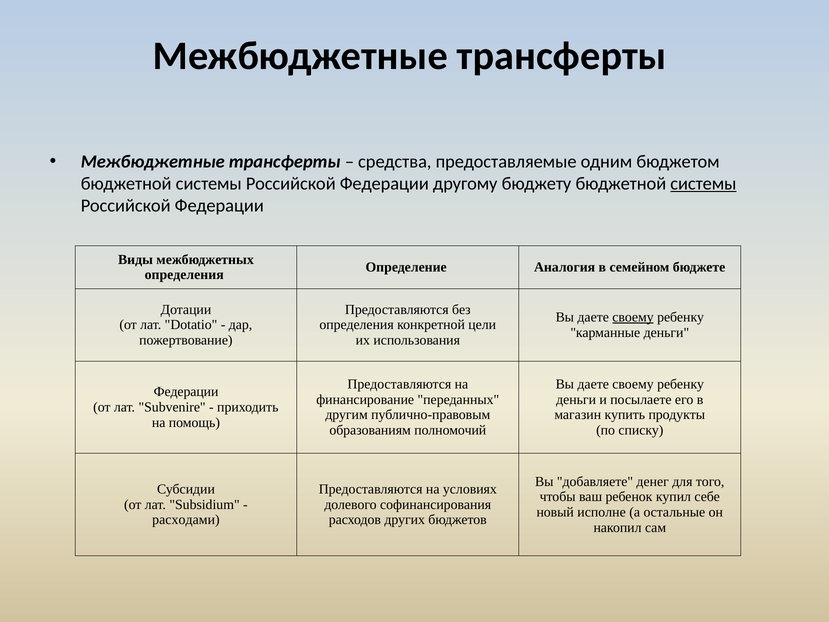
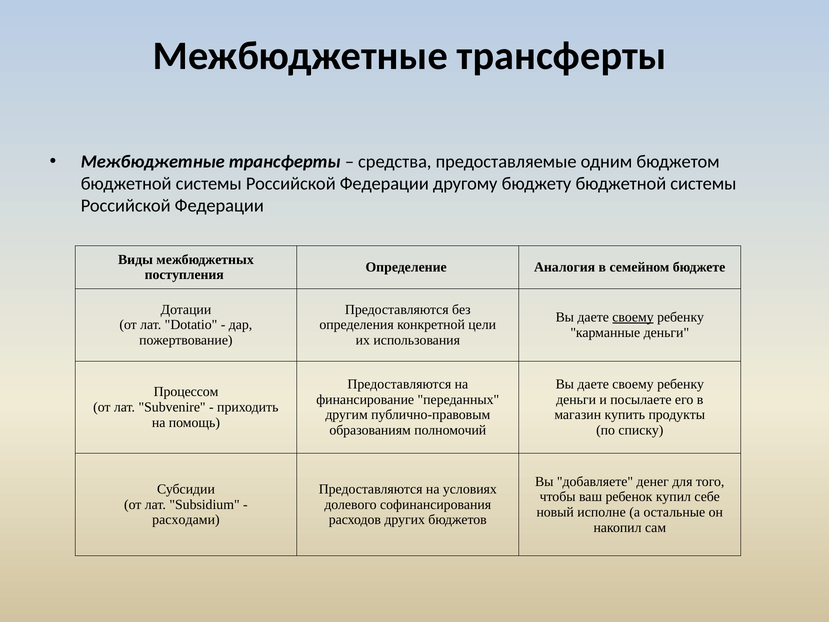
системы underline: present -> none (703, 184)
определения: определения -> поступления (184, 275)
Федерации: Федерации -> Процессом (186, 392)
